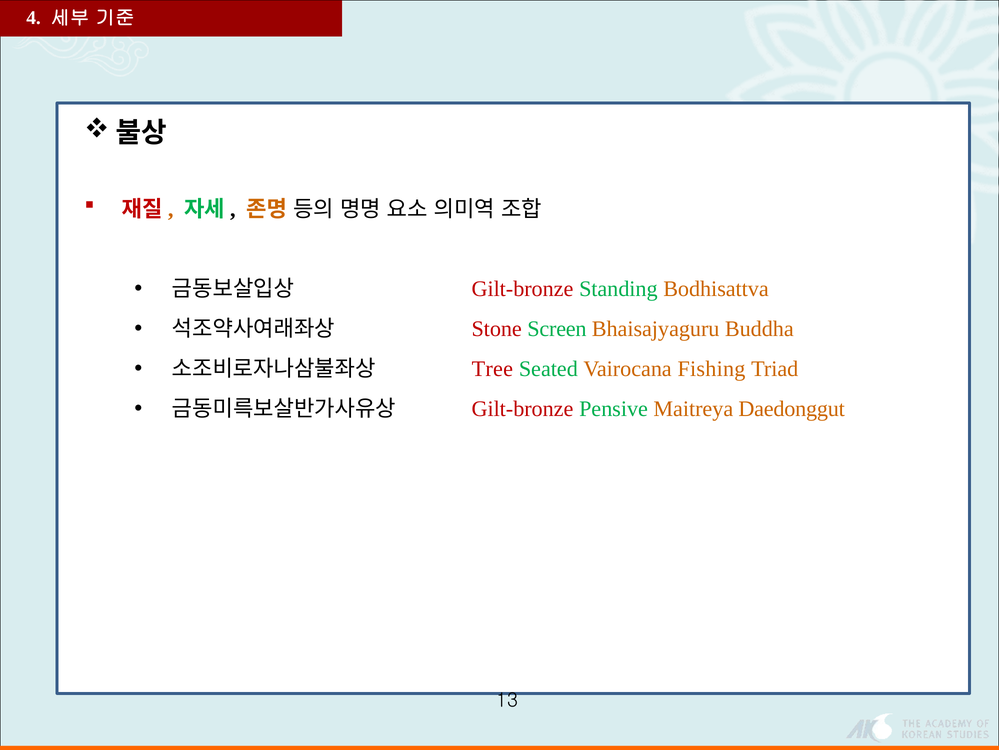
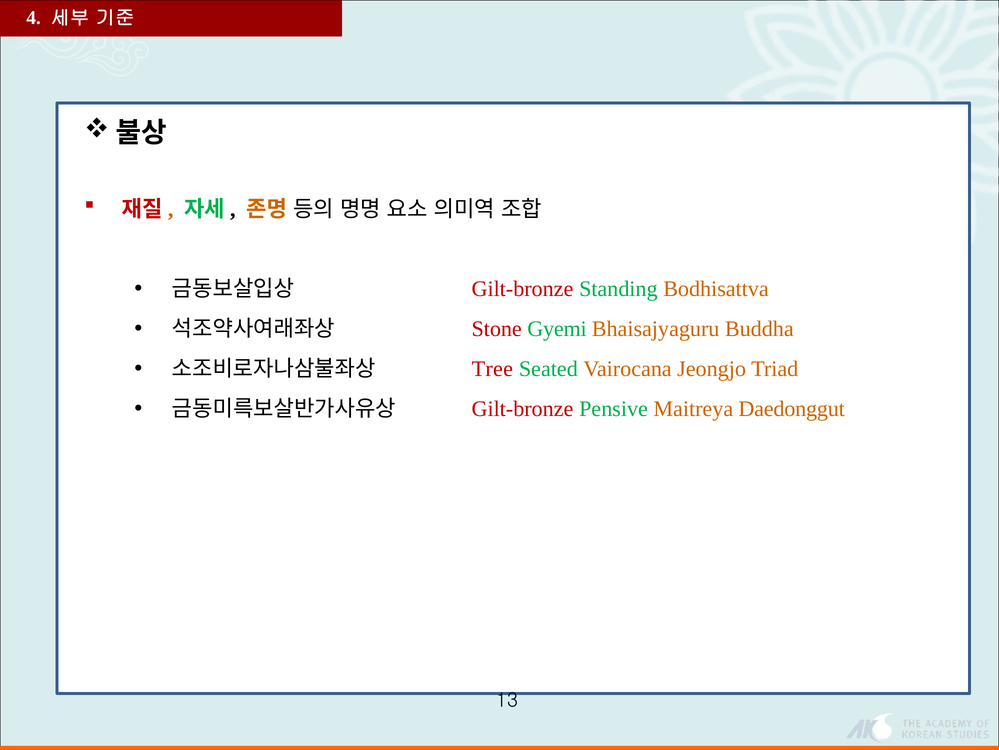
Screen: Screen -> Gyemi (557, 329)
Fishing: Fishing -> Jeongjo (712, 369)
